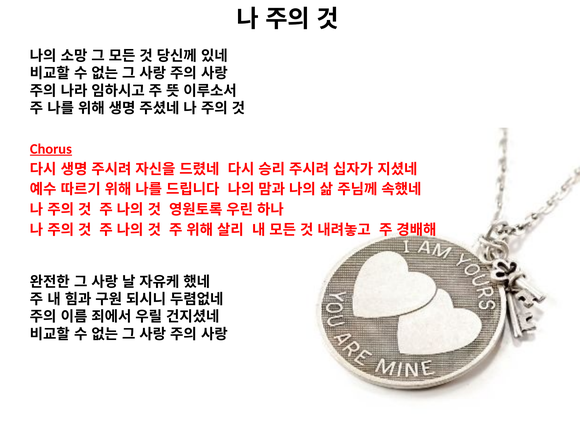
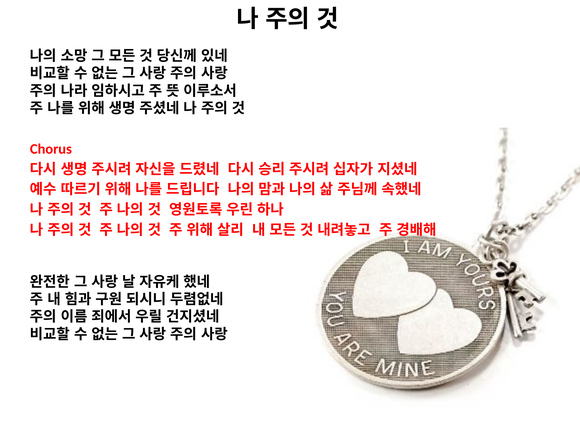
Chorus underline: present -> none (51, 149)
